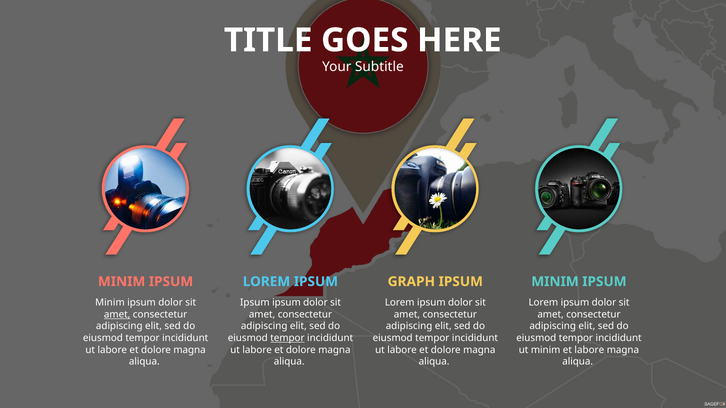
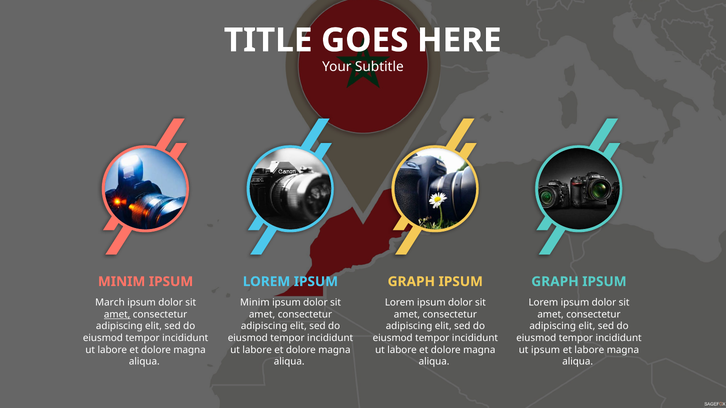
MINIM: MINIM -> GRAPH (555, 282)
Minim: Minim -> March (110, 303)
Ipsum: Ipsum -> Minim (255, 303)
tempor underline: present -> none (287, 338)
ut minim: minim -> ipsum (546, 350)
